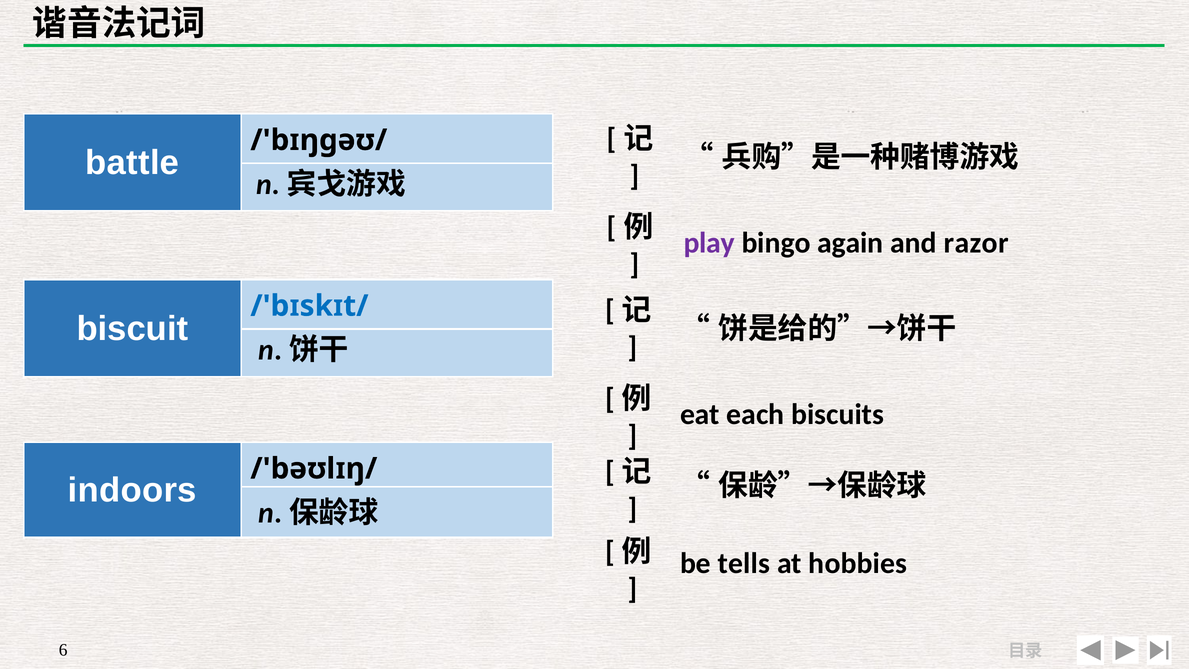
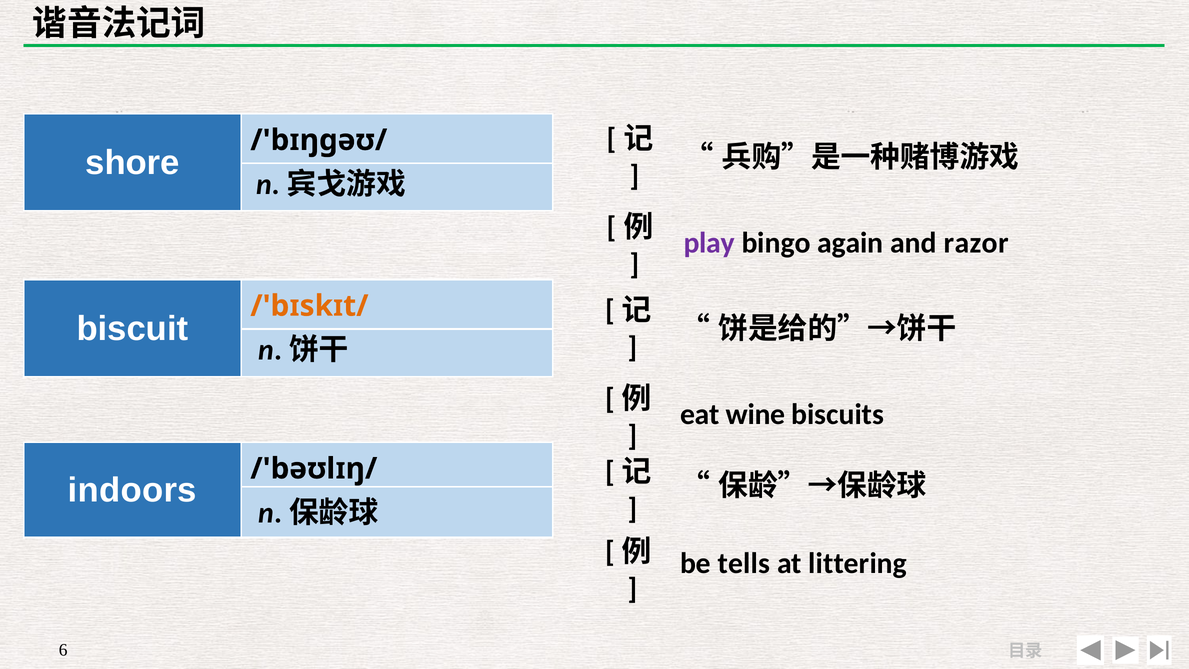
battle: battle -> shore (132, 163)
/'bɪskɪt/ colour: blue -> orange (309, 306)
each: each -> wine (756, 414)
hobbies: hobbies -> littering (858, 563)
